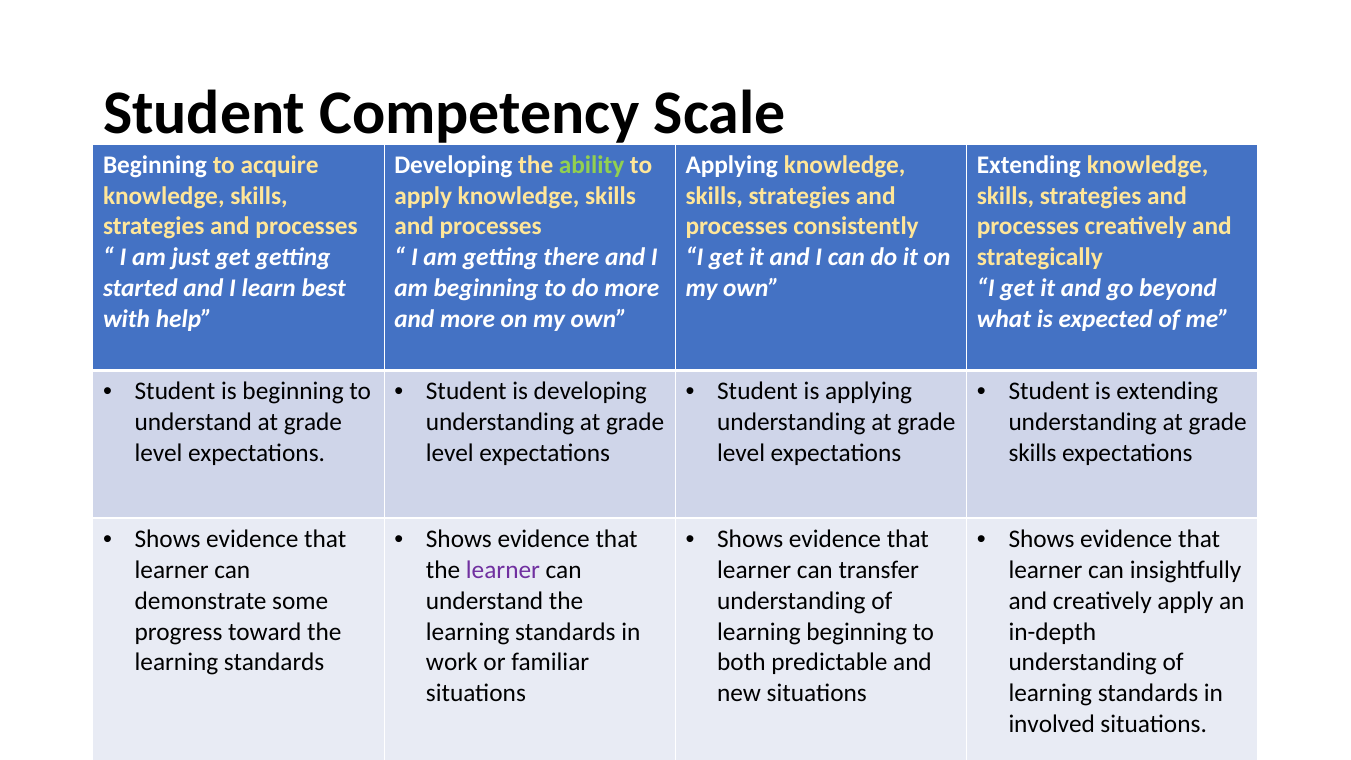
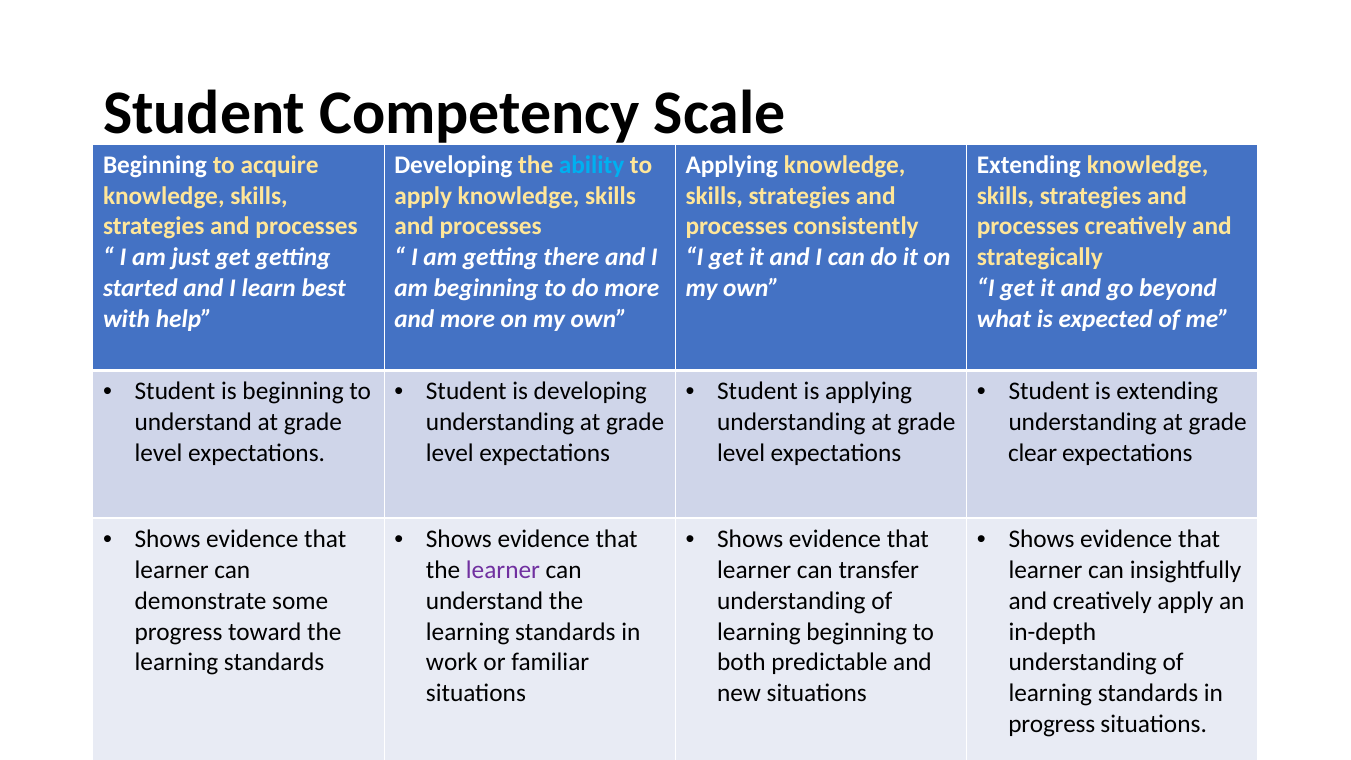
ability colour: light green -> light blue (592, 165)
skills: skills -> clear (1033, 453)
involved: involved -> progress (1052, 724)
